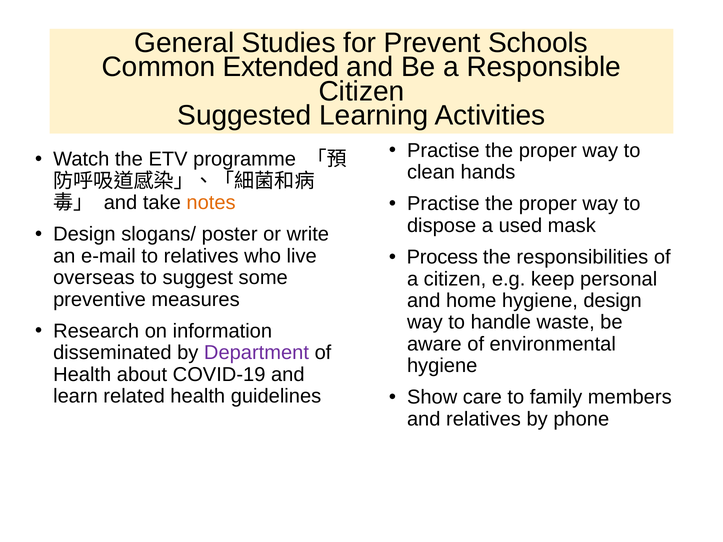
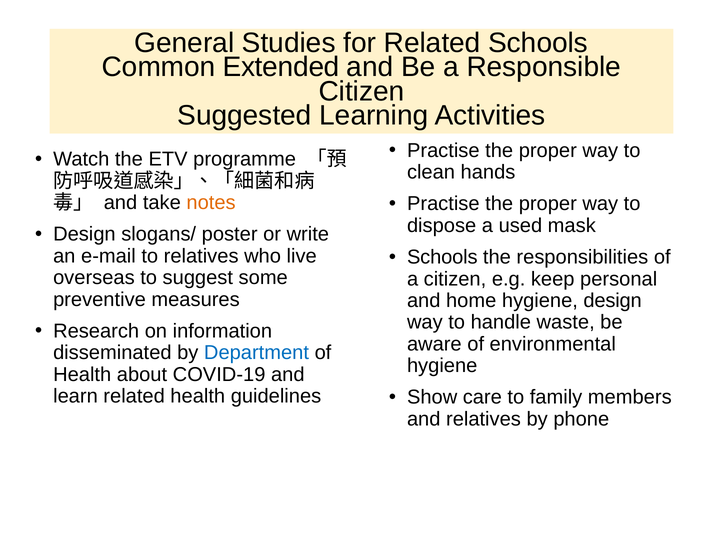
for Prevent: Prevent -> Related (432, 43)
Process: Process -> Schools (442, 257)
Department colour: purple -> blue (256, 353)
